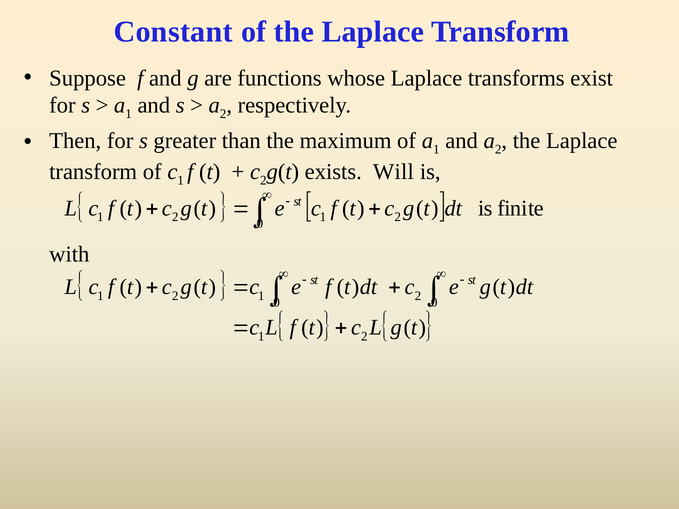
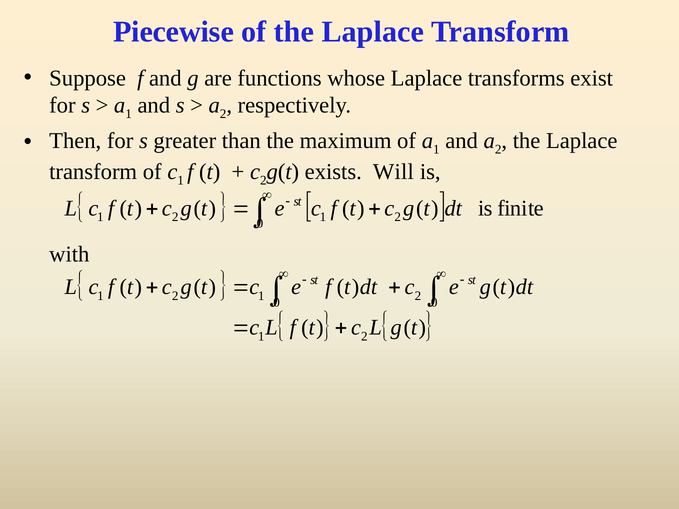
Constant: Constant -> Piecewise (173, 32)
